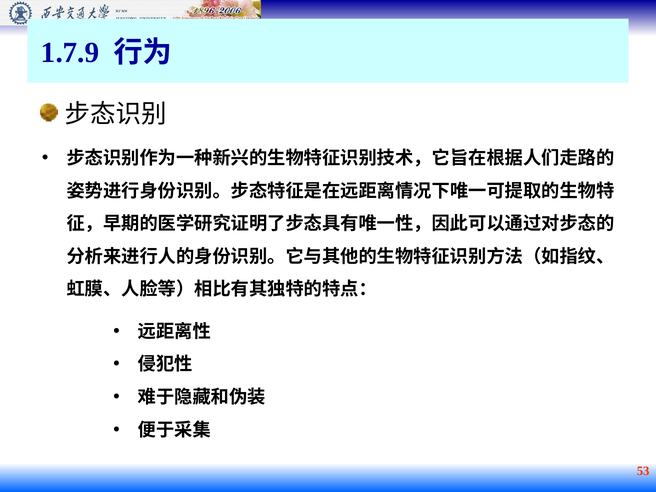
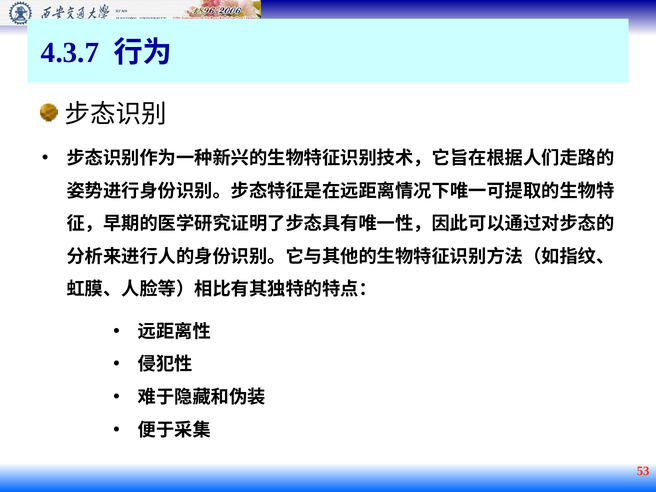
1.7.9: 1.7.9 -> 4.3.7 (70, 53)
